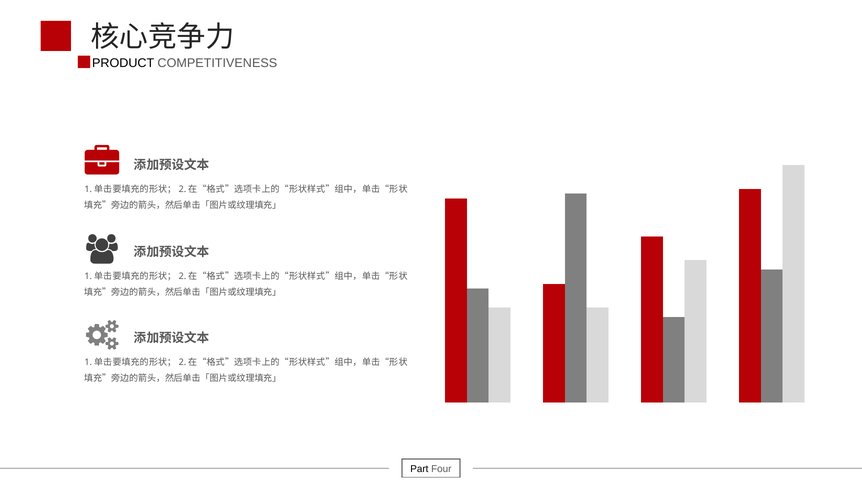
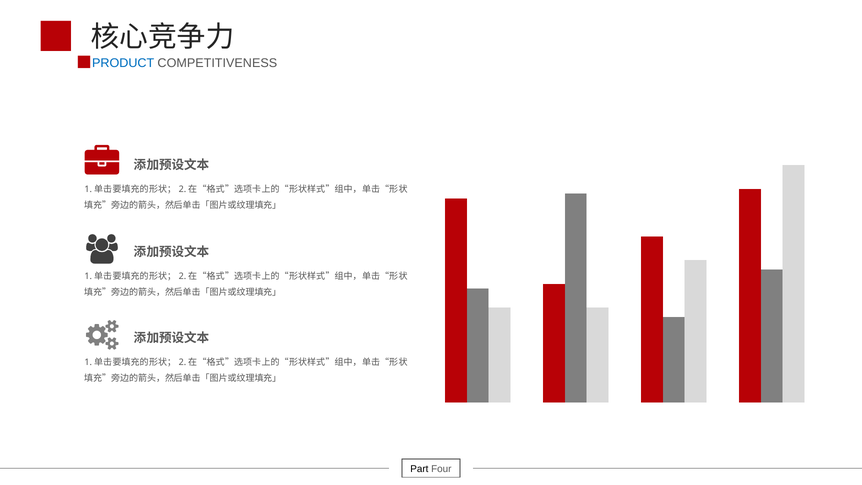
PRODUCT colour: black -> blue (123, 63)
